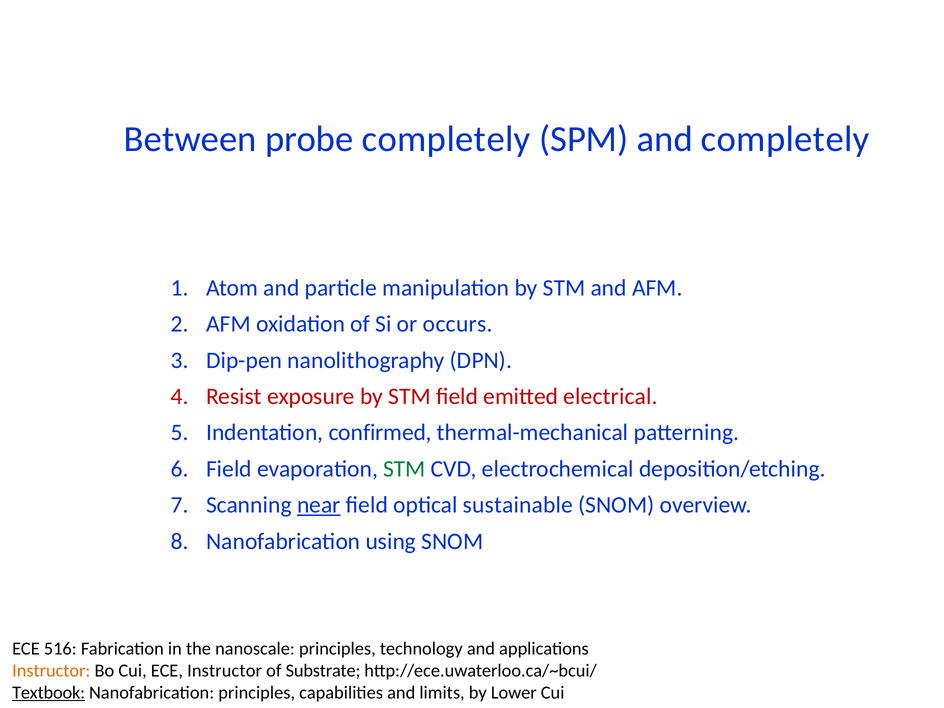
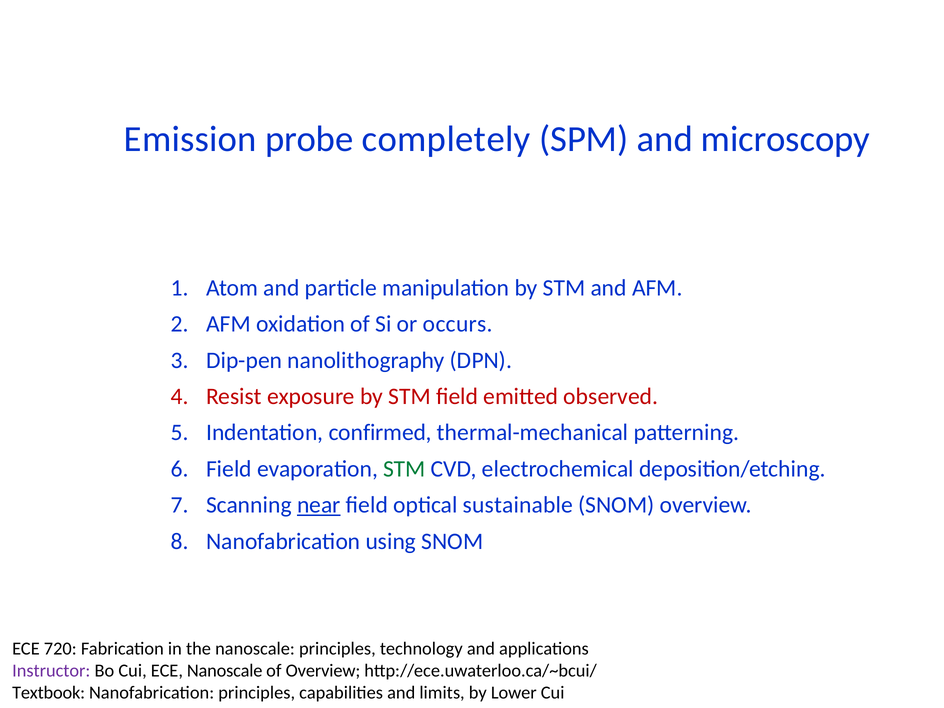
Between: Between -> Emission (190, 139)
and completely: completely -> microscopy (785, 139)
electrical: electrical -> observed (611, 396)
516: 516 -> 720 (60, 649)
Instructor colour: orange -> purple (51, 671)
ECE Instructor: Instructor -> Nanoscale (225, 671)
of Substrate: Substrate -> Overview (323, 671)
Textbook underline: present -> none (49, 693)
